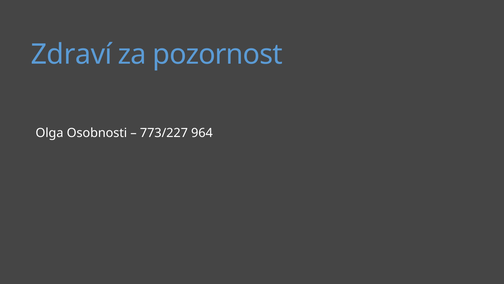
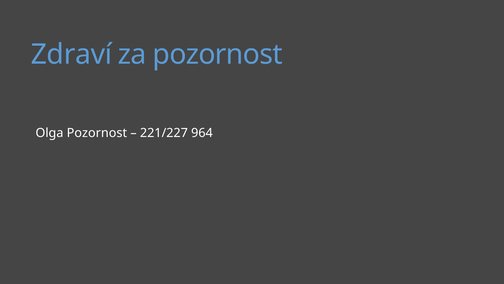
Olga Osobnosti: Osobnosti -> Pozornost (97, 133)
773/227: 773/227 -> 221/227 (164, 133)
